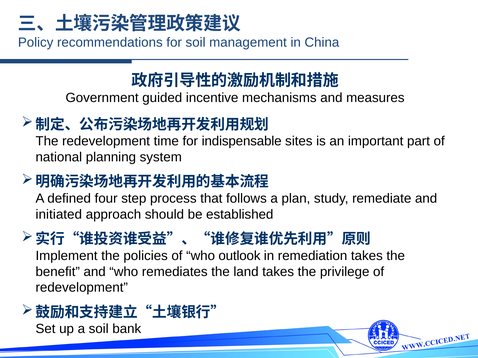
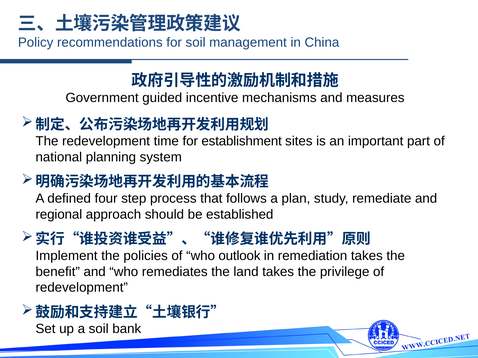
indispensable: indispensable -> establishment (242, 141)
initiated: initiated -> regional (59, 215)
